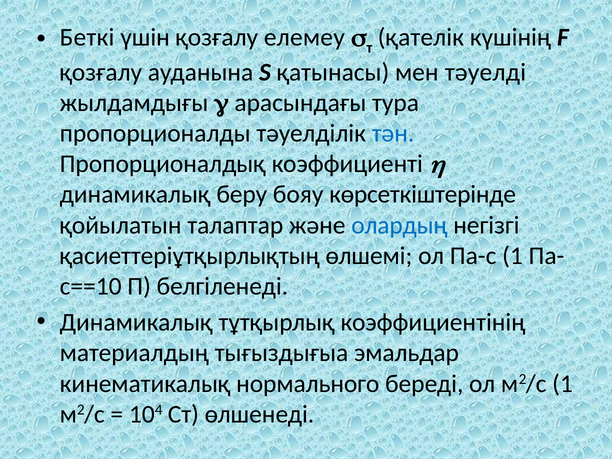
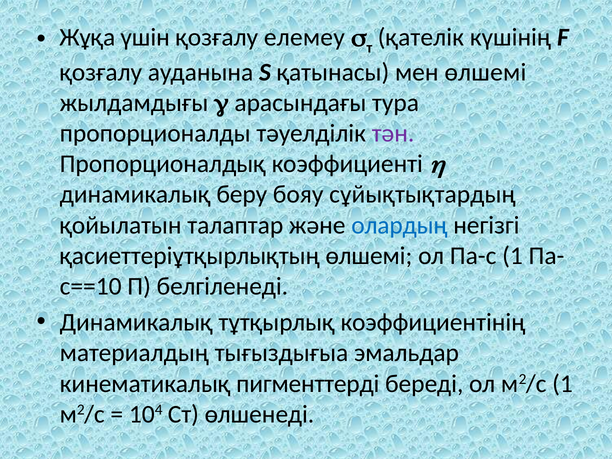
Беткі: Беткі -> Жұқа (87, 38)
мен тәуелді: тәуелді -> өлшемі (485, 72)
тән colour: blue -> purple (393, 133)
көрсеткіштерінде: көрсеткіштерінде -> сұйықтықтардың (422, 195)
нормального: нормального -> пигменттерді (308, 384)
